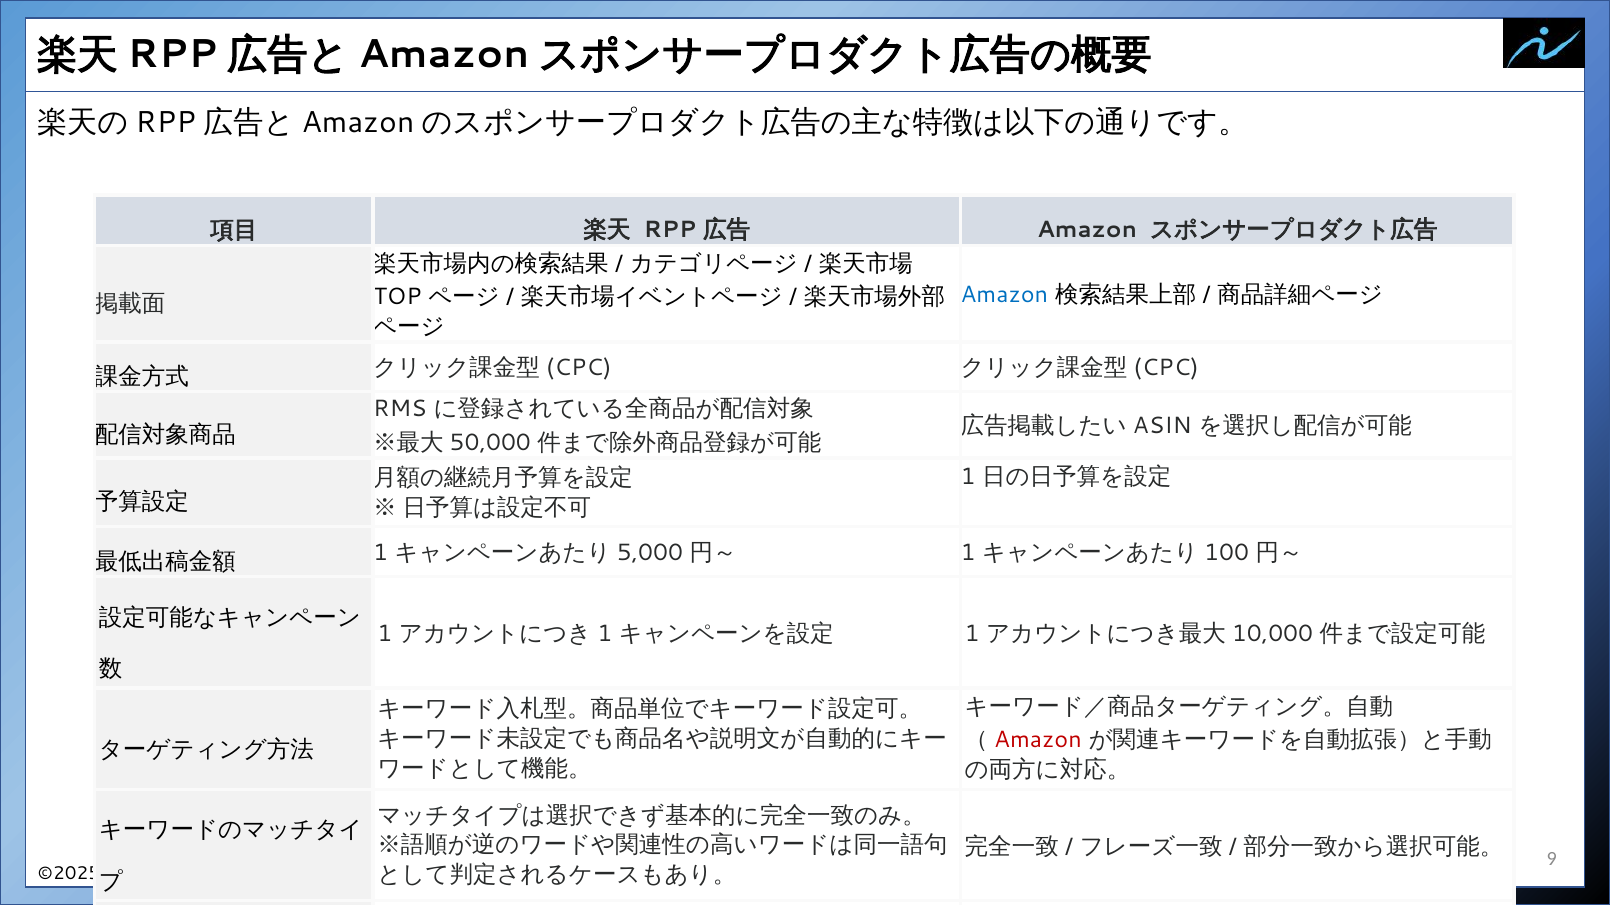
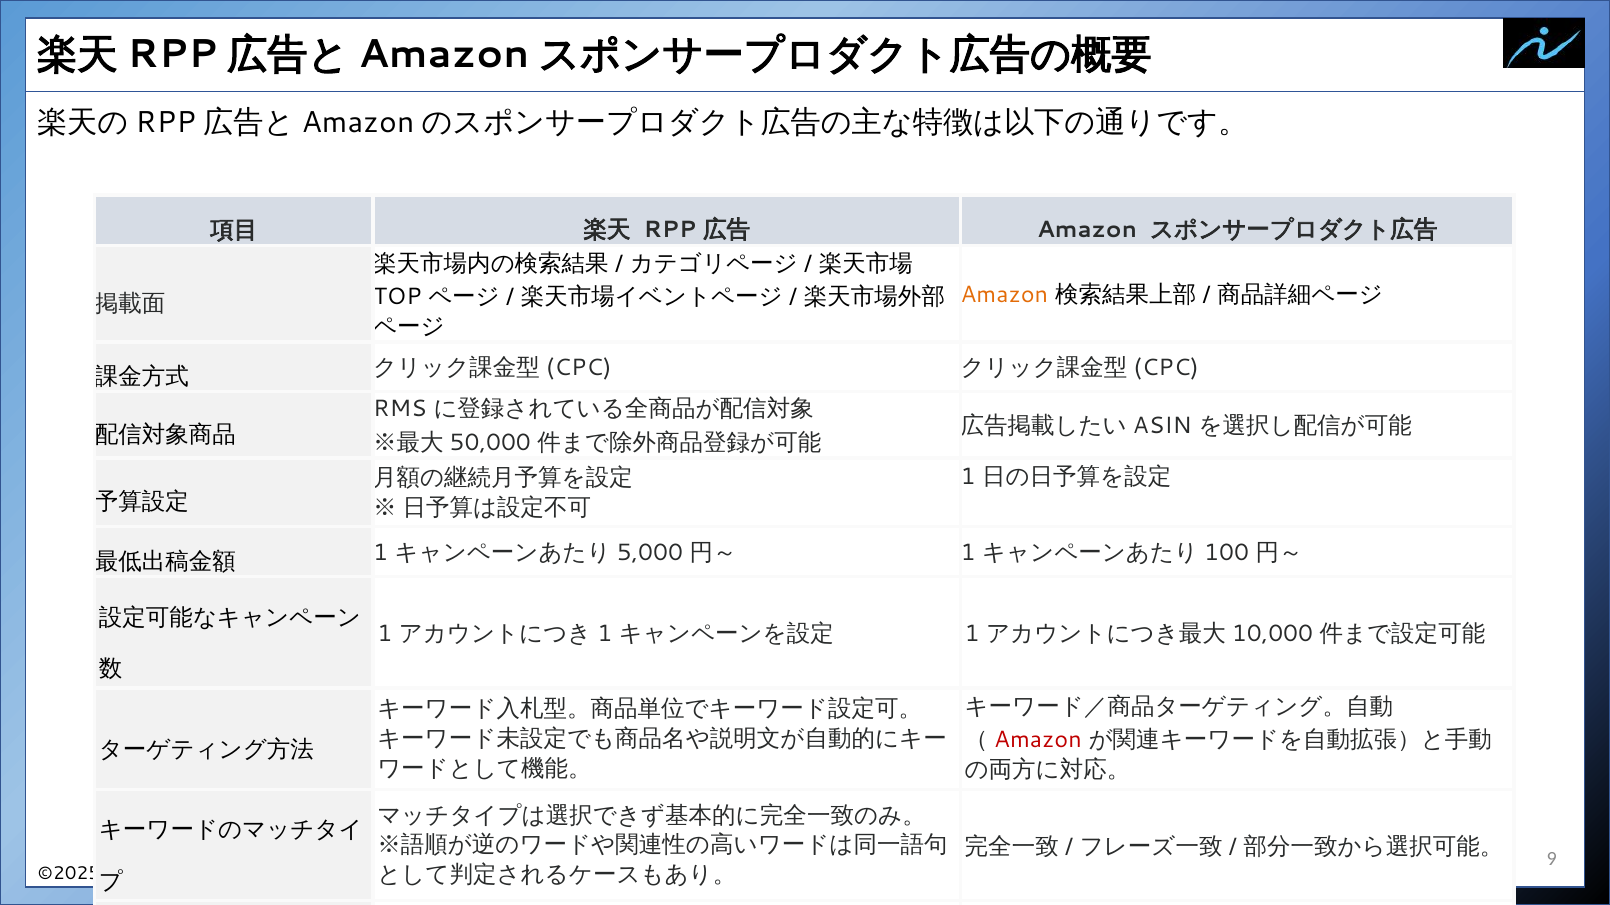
Amazon colour: blue -> orange (1004, 295)
